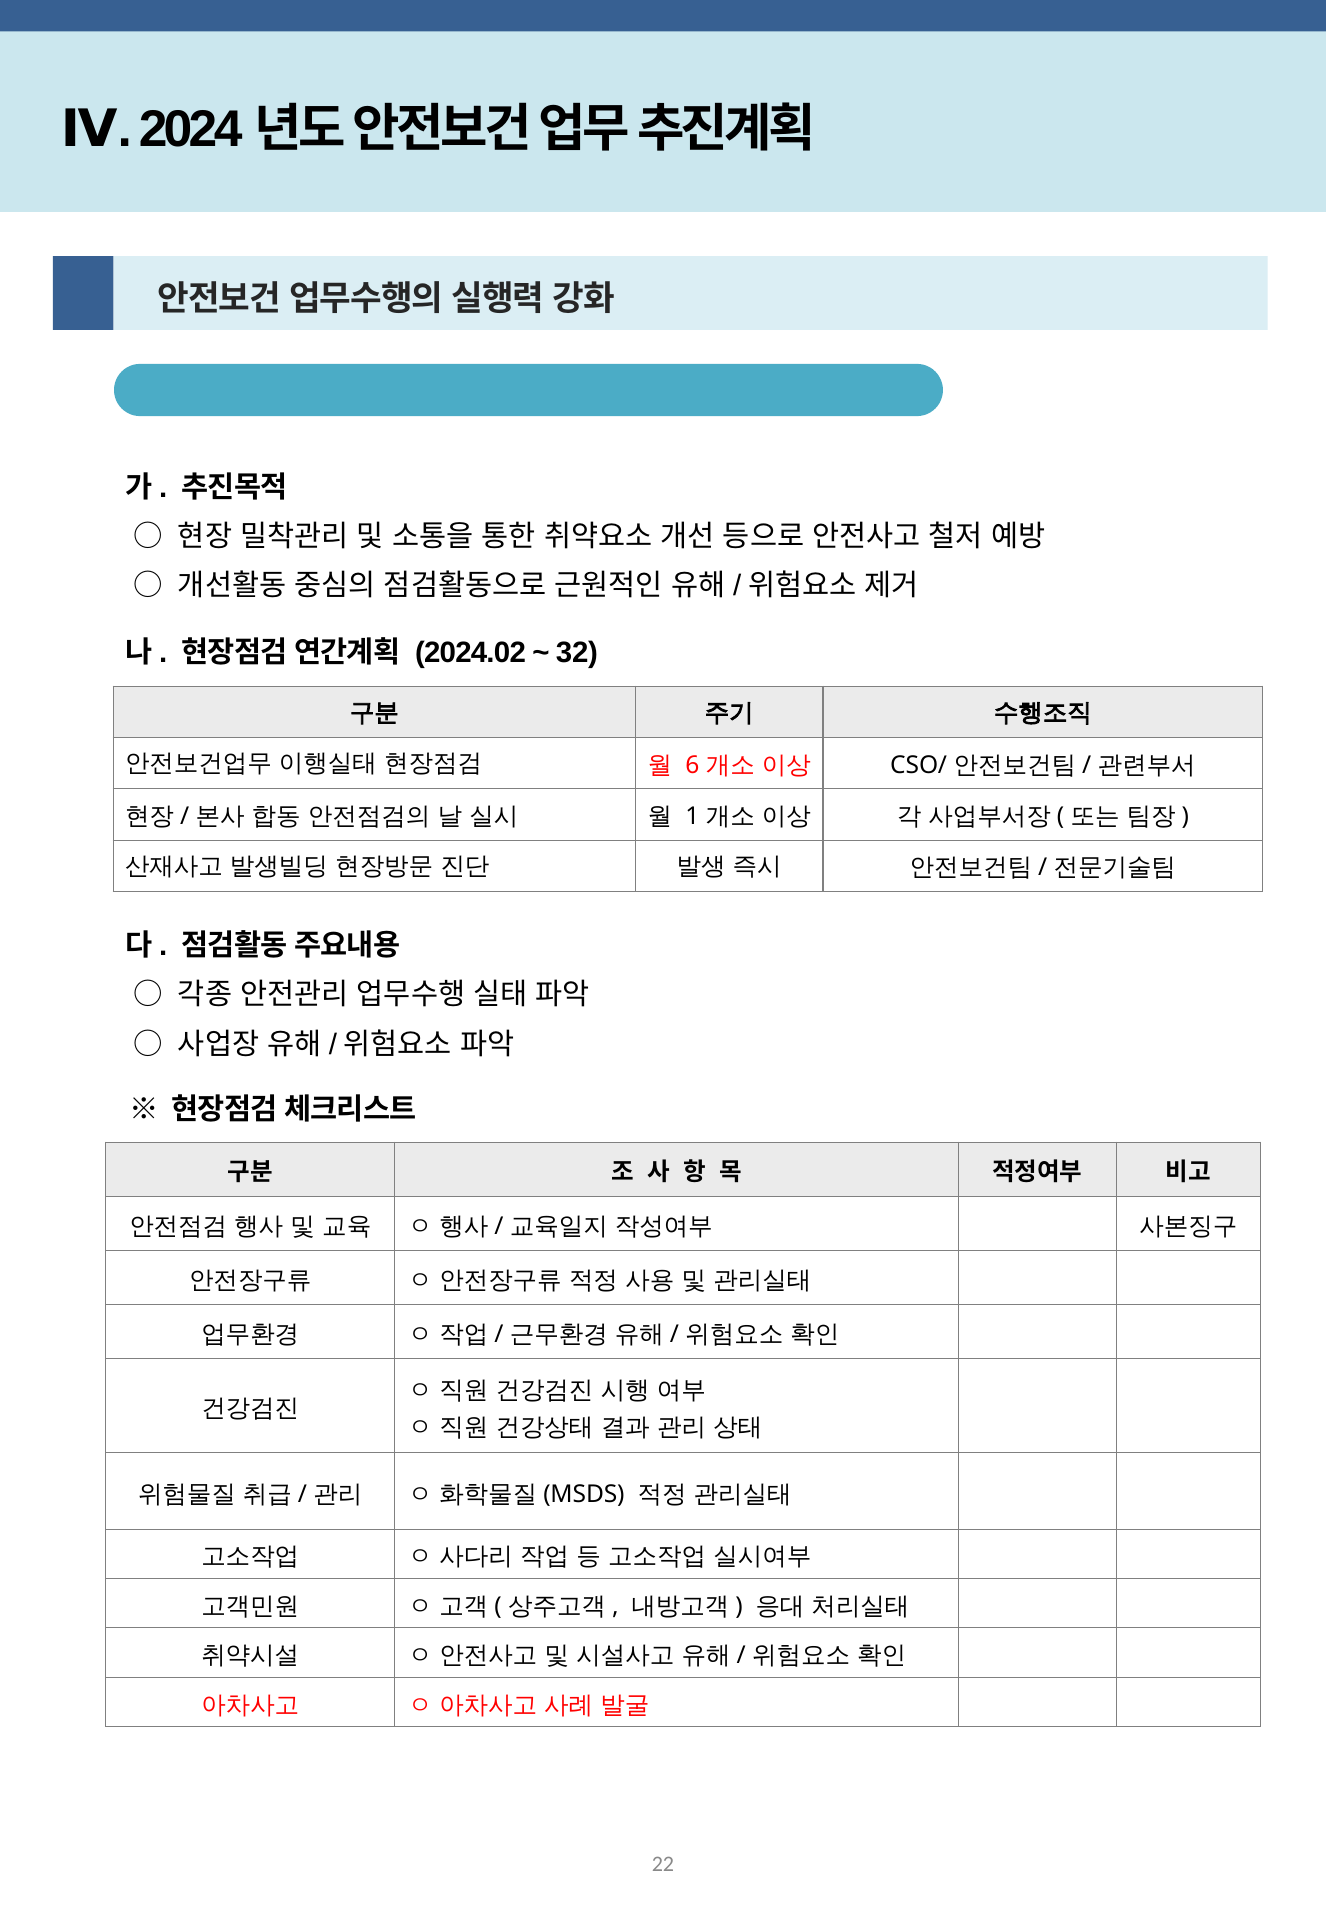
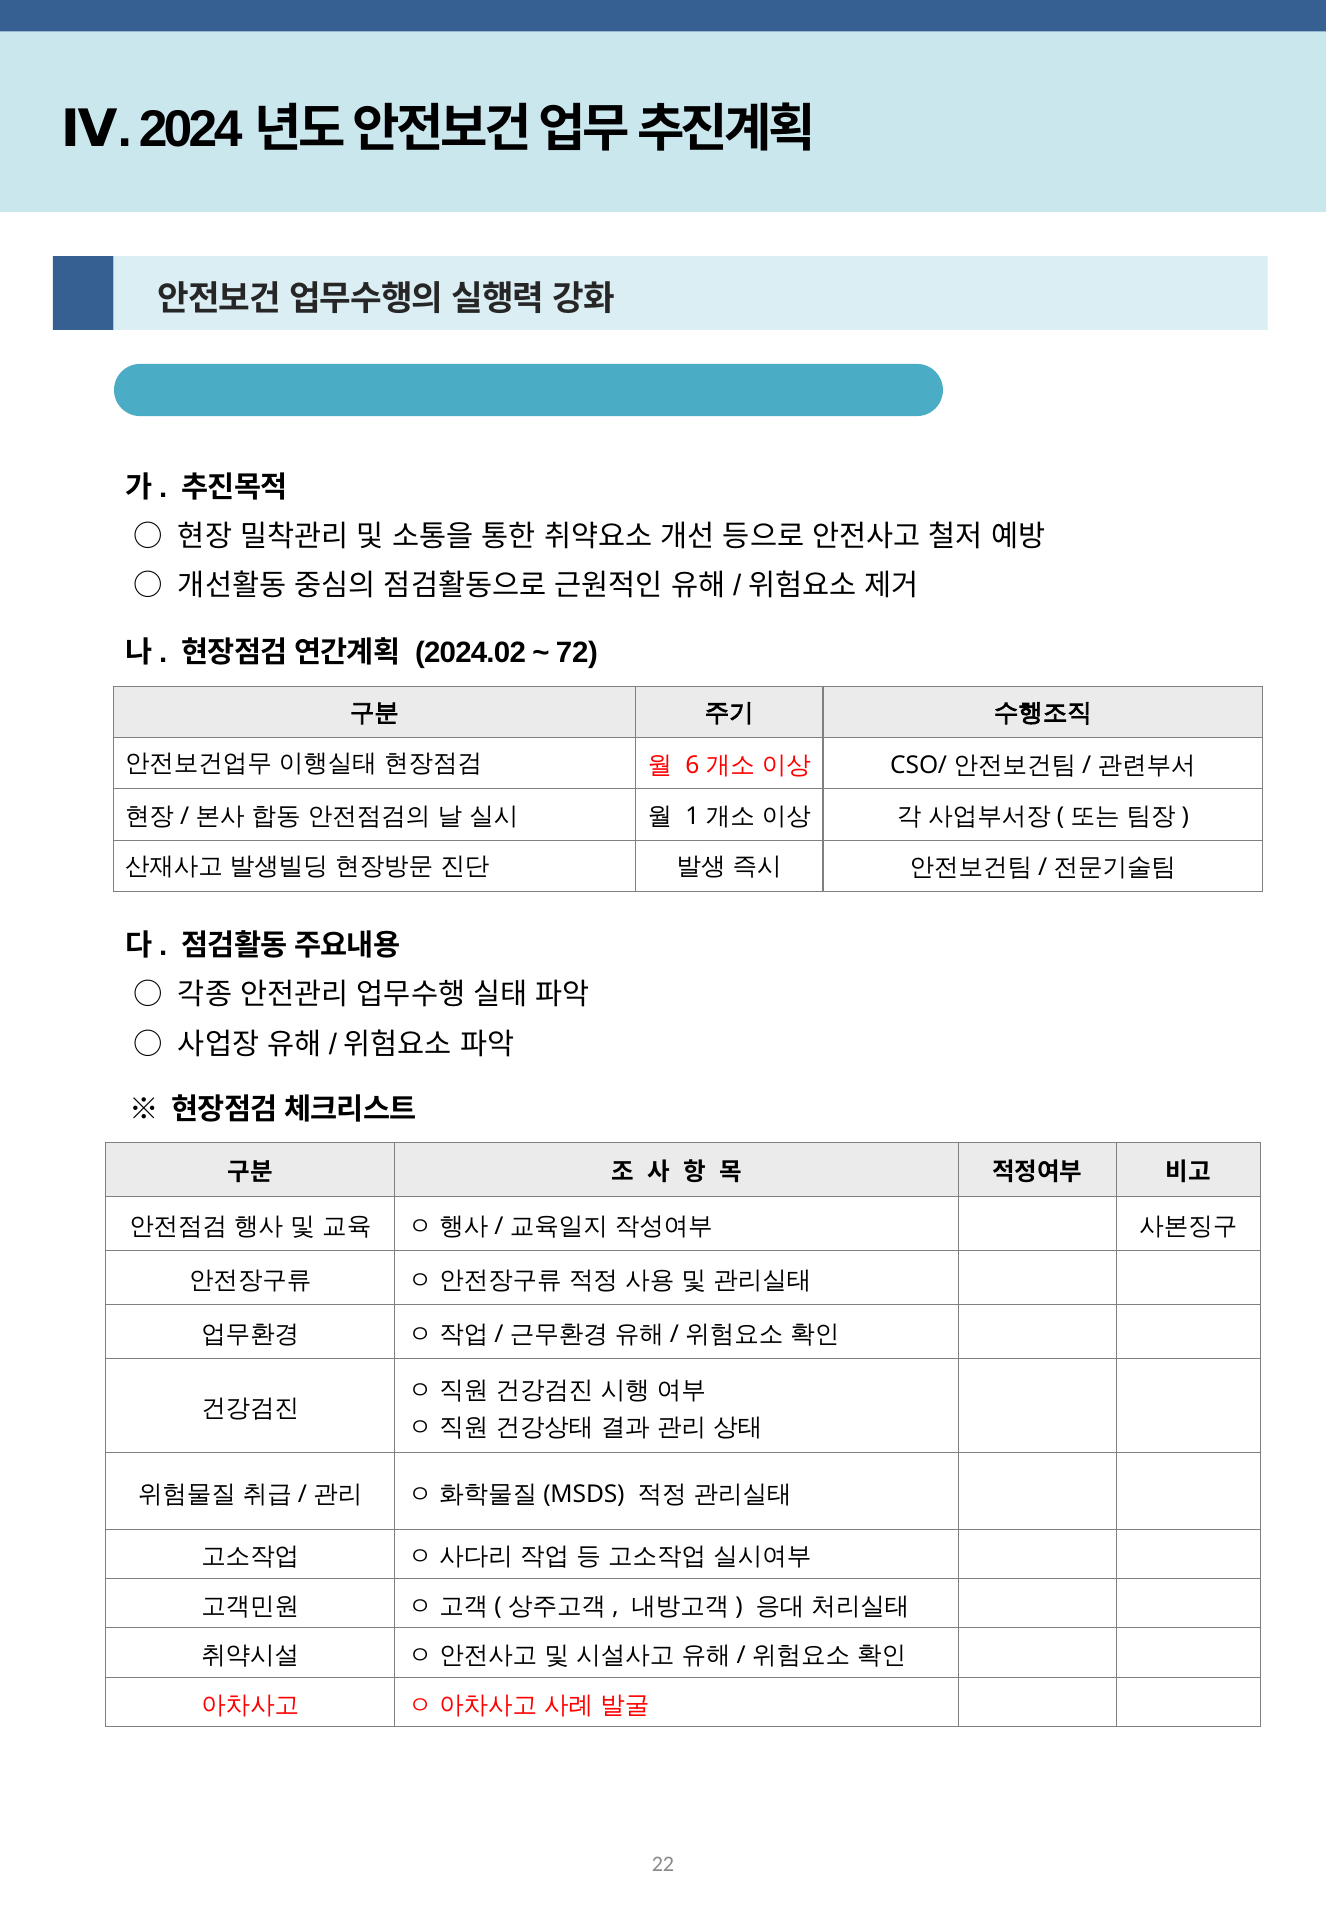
32: 32 -> 72 (577, 653)
